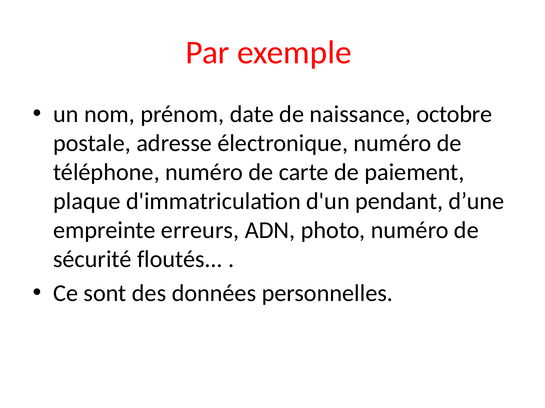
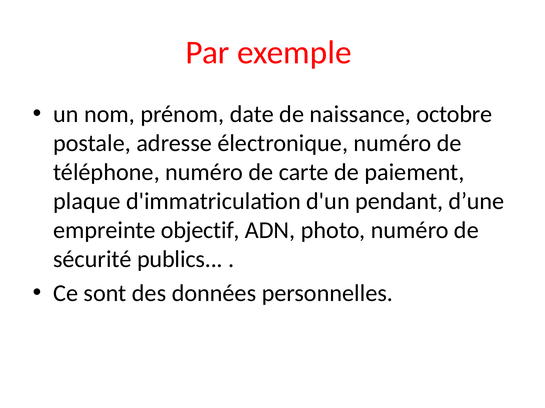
erreurs: erreurs -> objectif (200, 231)
floutés: floutés -> publics (180, 260)
